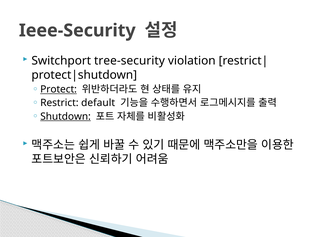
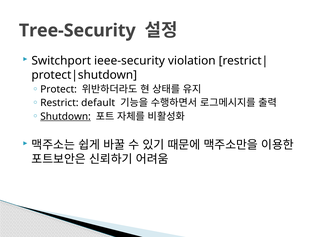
Ieee-Security: Ieee-Security -> Tree-Security (77, 30)
tree-security: tree-security -> ieee-security (129, 61)
Protect underline: present -> none (59, 89)
